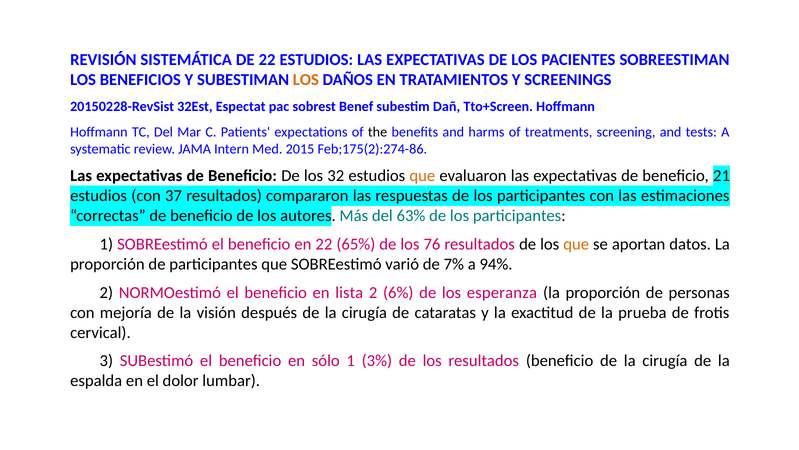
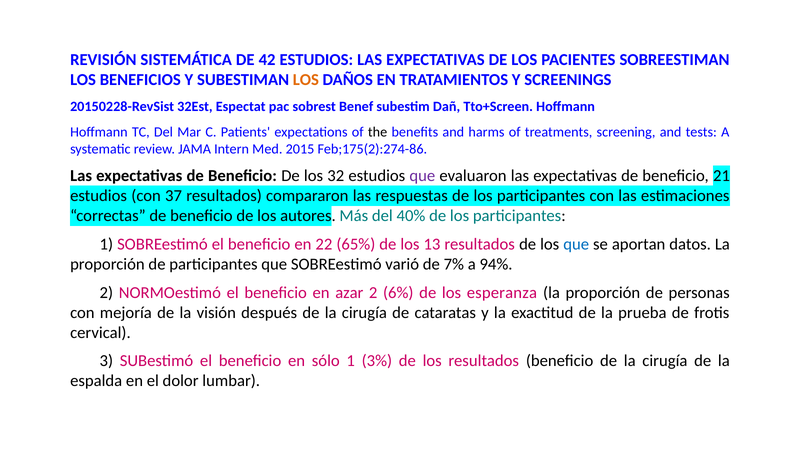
DE 22: 22 -> 42 (267, 60)
que colour: orange -> purple (422, 176)
63%: 63% -> 40% (411, 216)
76: 76 -> 13 (432, 244)
que colour: orange -> blue (576, 244)
lista: lista -> azar (349, 292)
